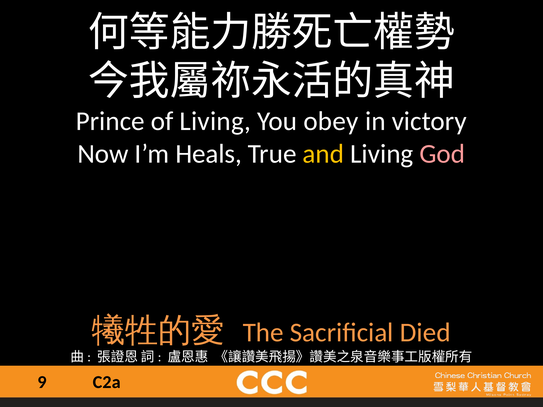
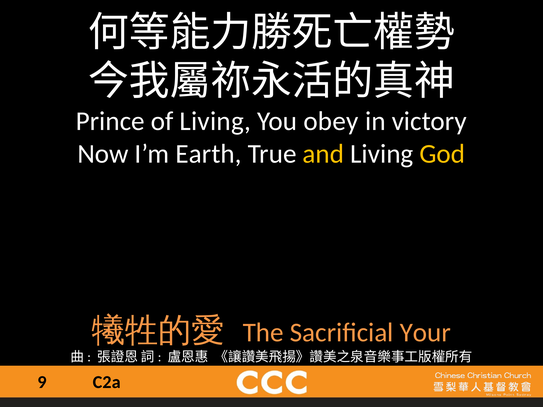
Heals: Heals -> Earth (209, 154)
God colour: pink -> yellow (442, 154)
Died: Died -> Your (425, 333)
